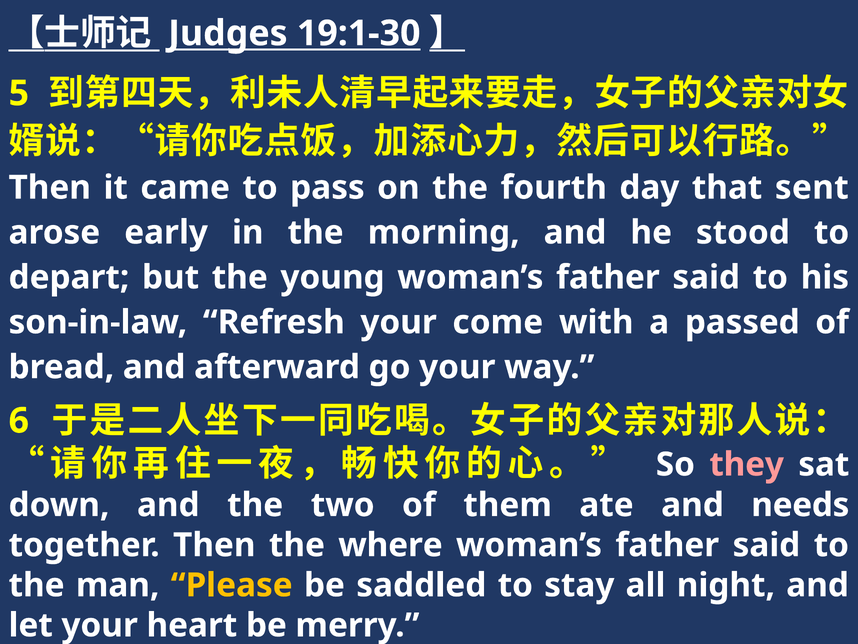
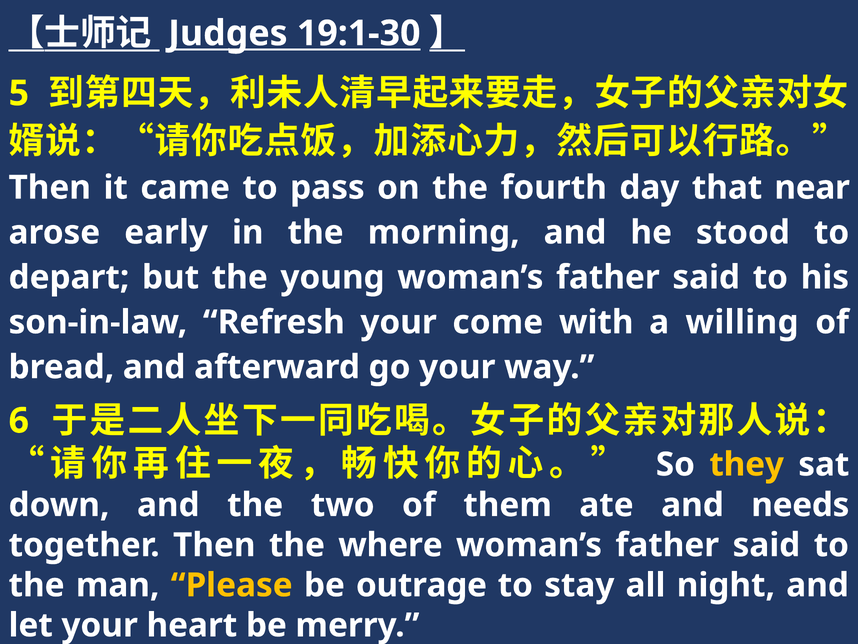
sent: sent -> near (812, 187)
passed: passed -> willing (742, 322)
they colour: pink -> yellow (747, 464)
saddled: saddled -> outrage (421, 585)
